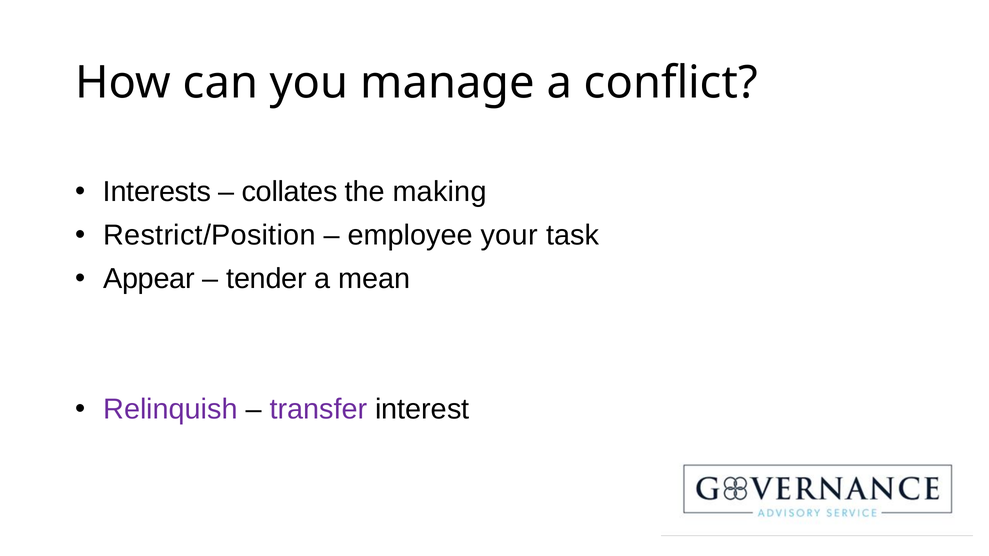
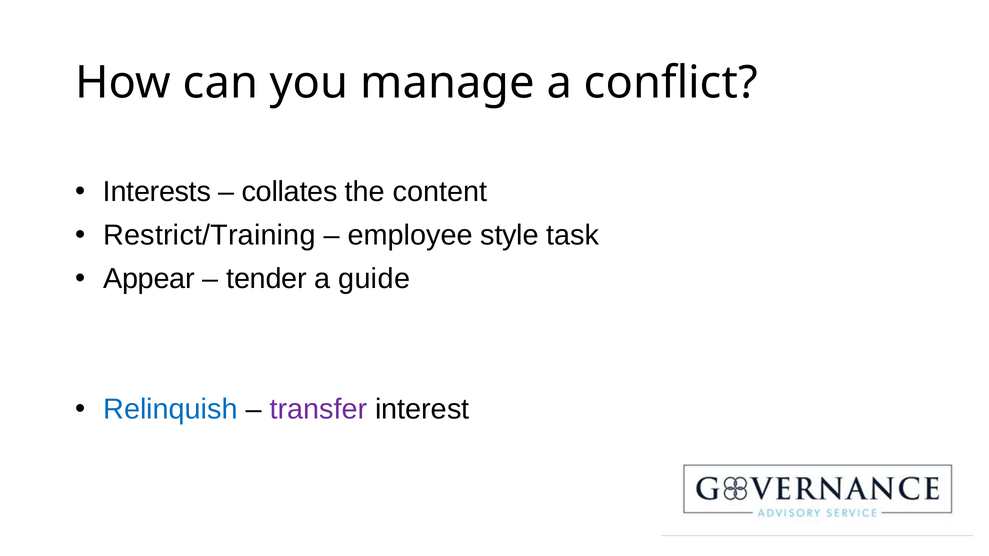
making: making -> content (440, 192)
Restrict/Position: Restrict/Position -> Restrict/Training (209, 235)
your: your -> style (510, 235)
mean: mean -> guide (374, 279)
Relinquish colour: purple -> blue (170, 410)
